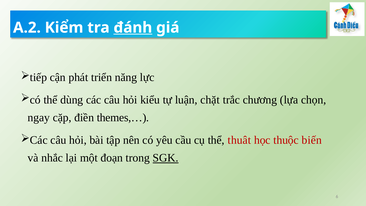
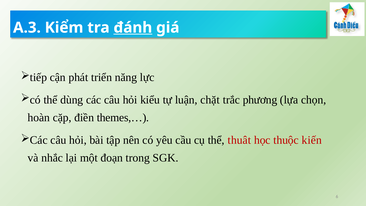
A.2: A.2 -> A.3 (27, 28)
chương: chương -> phương (260, 100)
ngay: ngay -> hoàn (39, 118)
biến: biến -> kiến (312, 140)
SGK underline: present -> none (166, 158)
